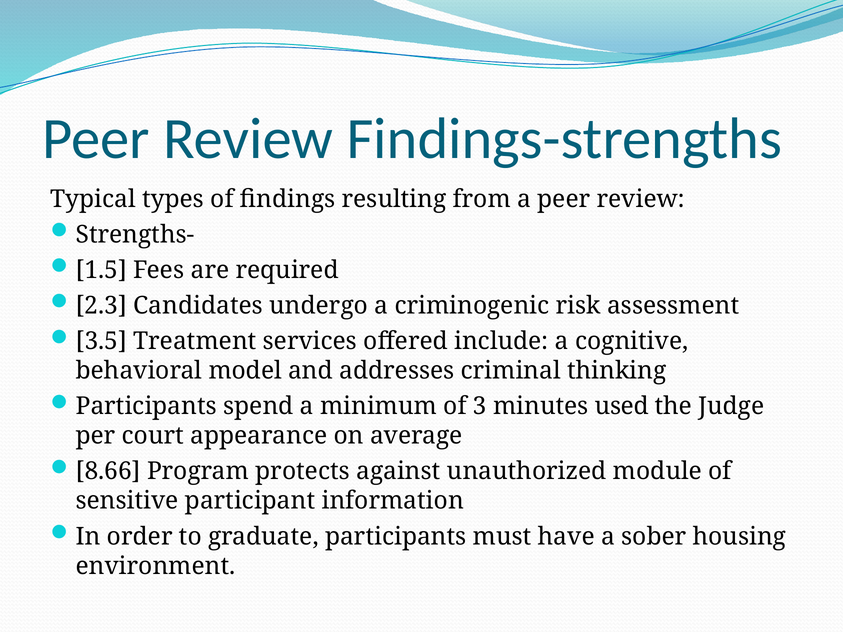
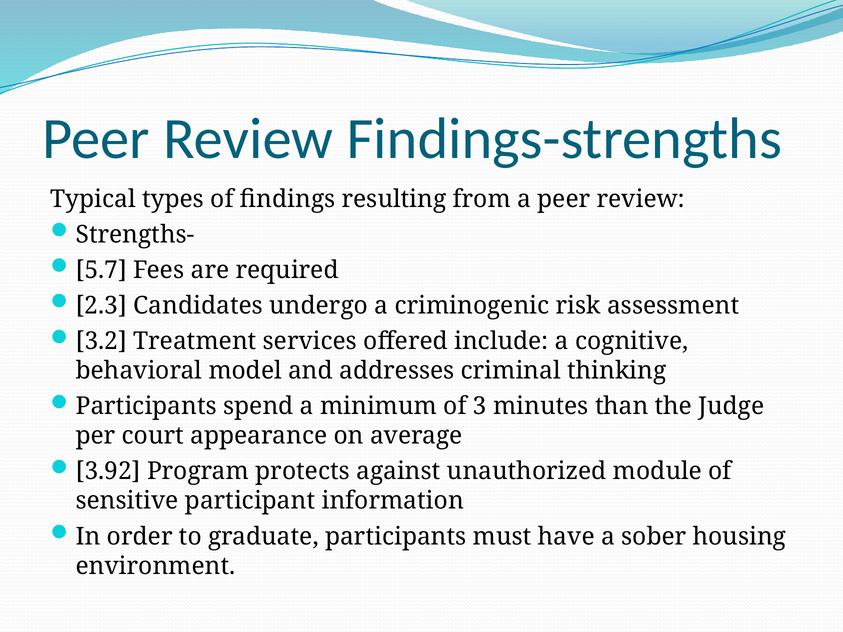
1.5: 1.5 -> 5.7 (101, 270)
3.5: 3.5 -> 3.2 (101, 341)
used: used -> than (622, 406)
8.66: 8.66 -> 3.92 (108, 472)
